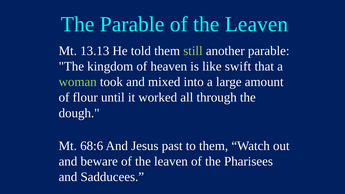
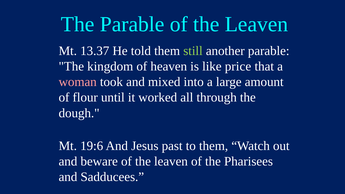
13.13: 13.13 -> 13.37 (95, 51)
swift: swift -> price (238, 66)
woman colour: light green -> pink (78, 82)
68:6: 68:6 -> 19:6 (92, 146)
